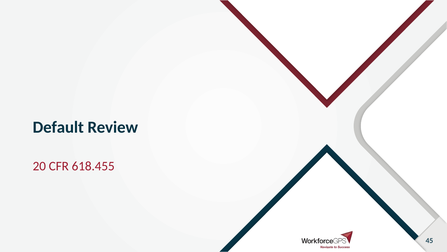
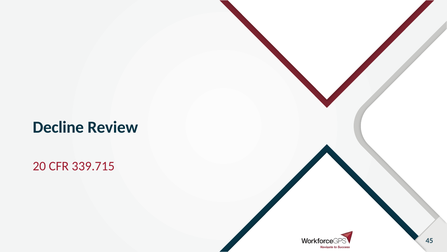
Default: Default -> Decline (58, 127)
618.455: 618.455 -> 339.715 (93, 166)
